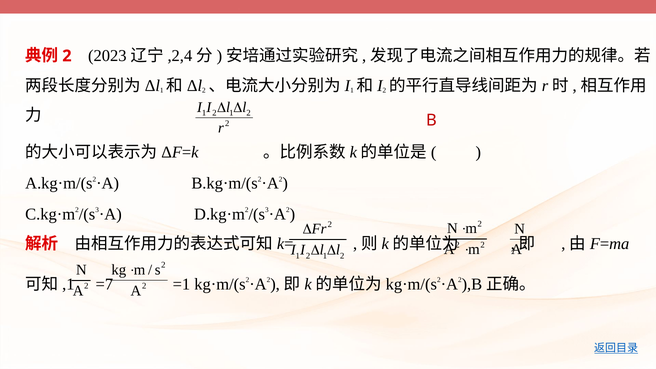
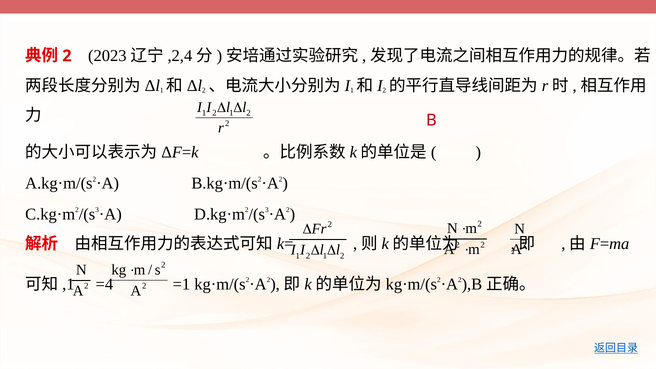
=7: =7 -> =4 (104, 284)
